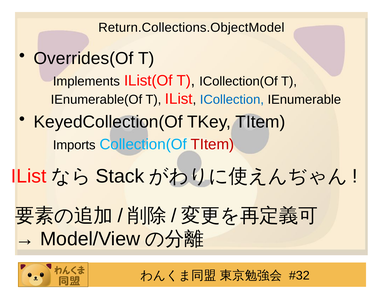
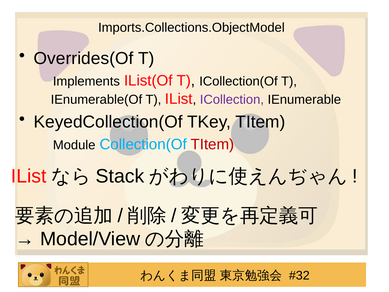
Return.Collections.ObjectModel: Return.Collections.ObjectModel -> Imports.Collections.ObjectModel (191, 28)
ICollection colour: blue -> purple (232, 100)
Imports: Imports -> Module (74, 145)
